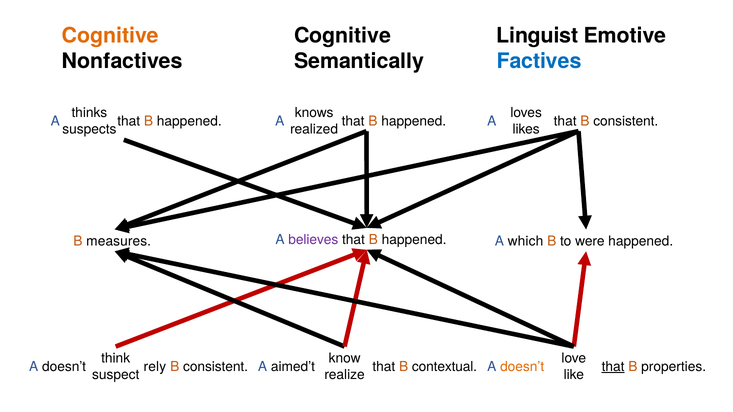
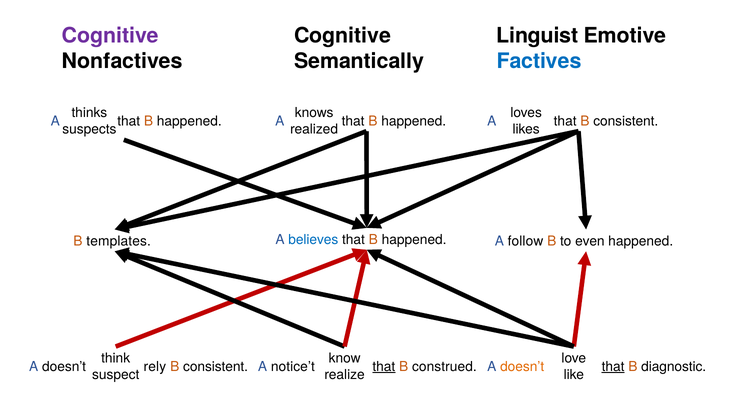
Cognitive colour: orange -> purple (110, 36)
measures: measures -> templates (119, 242)
believes colour: purple -> blue (313, 240)
which: which -> follow (525, 242)
were: were -> even (590, 242)
aimed’t: aimed’t -> notice’t (293, 367)
that underline: none -> present (384, 367)
contextual: contextual -> construed (444, 367)
properties: properties -> diagnostic (674, 367)
